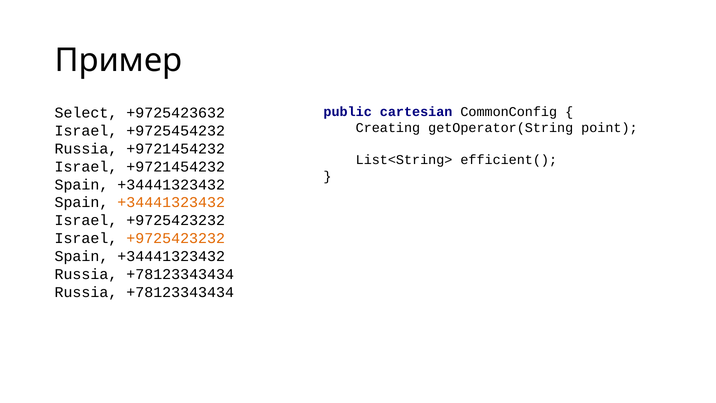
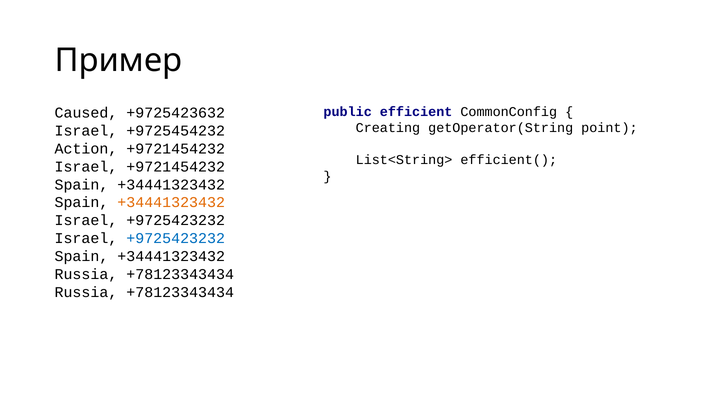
cartesian: cartesian -> efficient (416, 112)
Select: Select -> Caused (86, 113)
Russia: Russia -> Action (86, 149)
+9725423232 colour: orange -> blue (176, 238)
